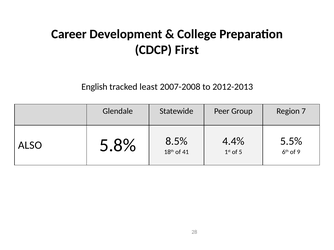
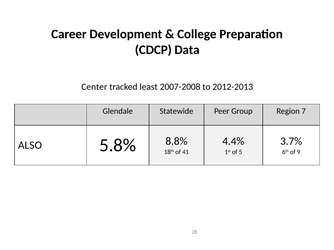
First: First -> Data (187, 50)
English: English -> Center (94, 87)
5.5%: 5.5% -> 3.7% (291, 142)
8.5%: 8.5% -> 8.8% (176, 142)
